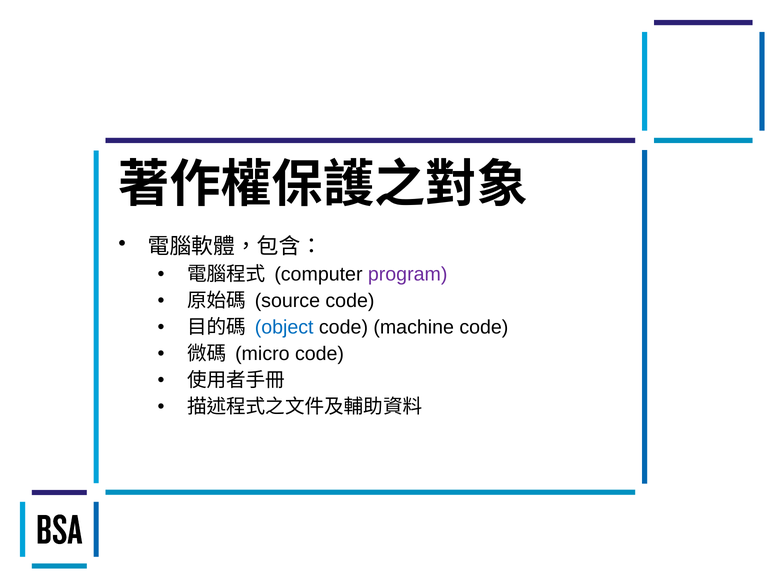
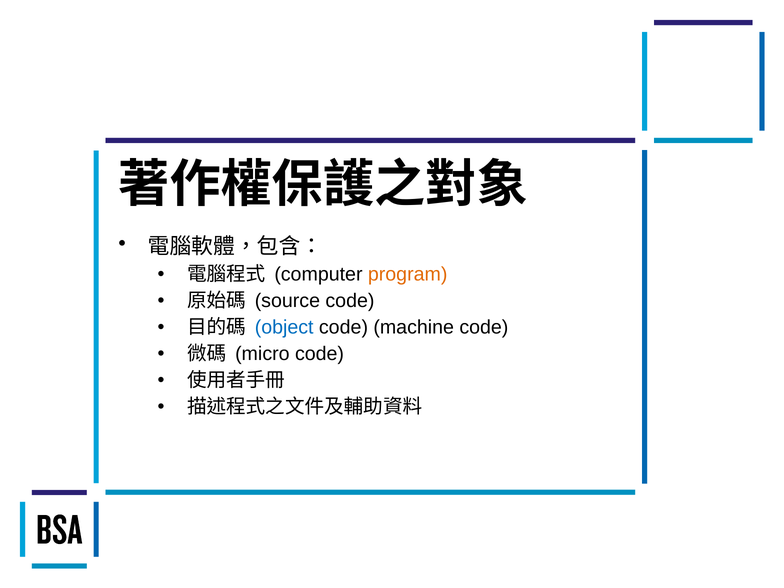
program colour: purple -> orange (408, 274)
